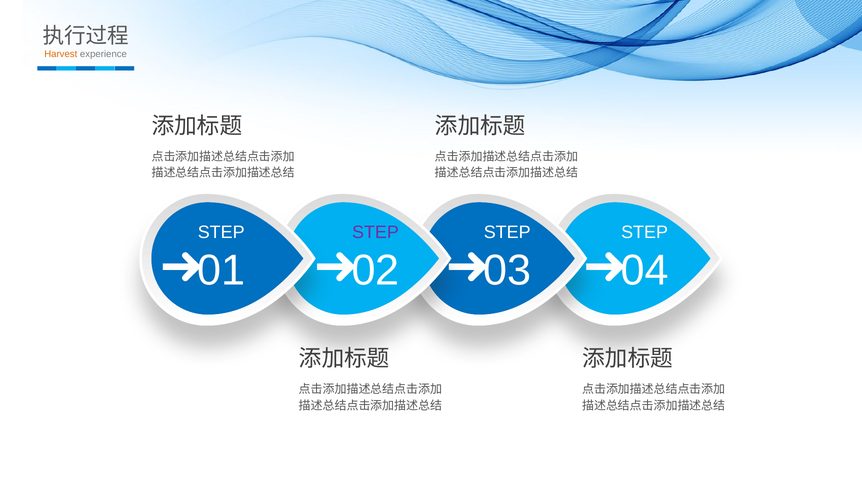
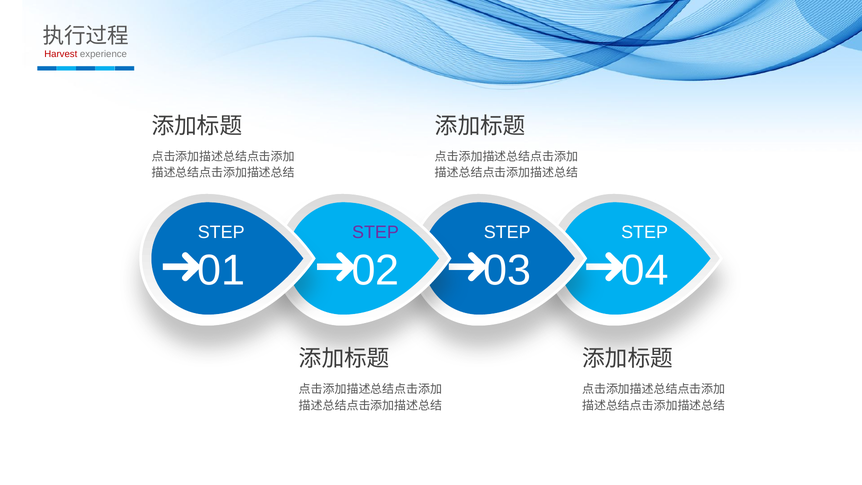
Harvest colour: orange -> red (61, 54)
